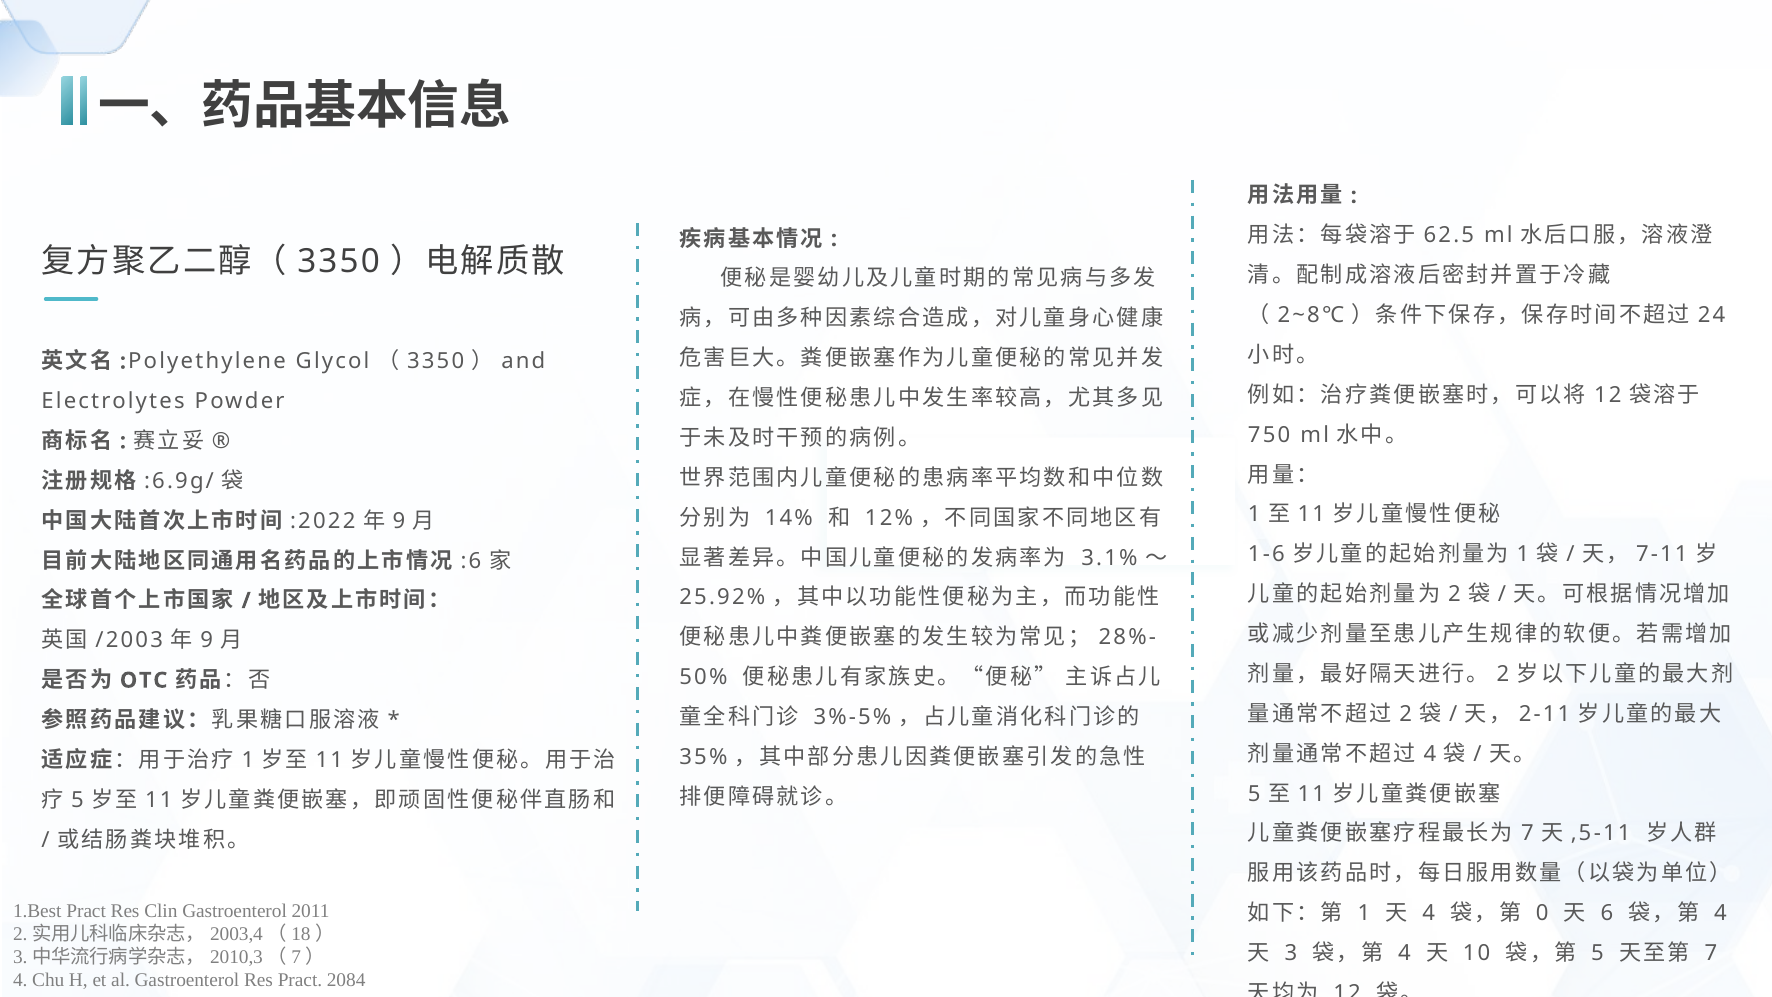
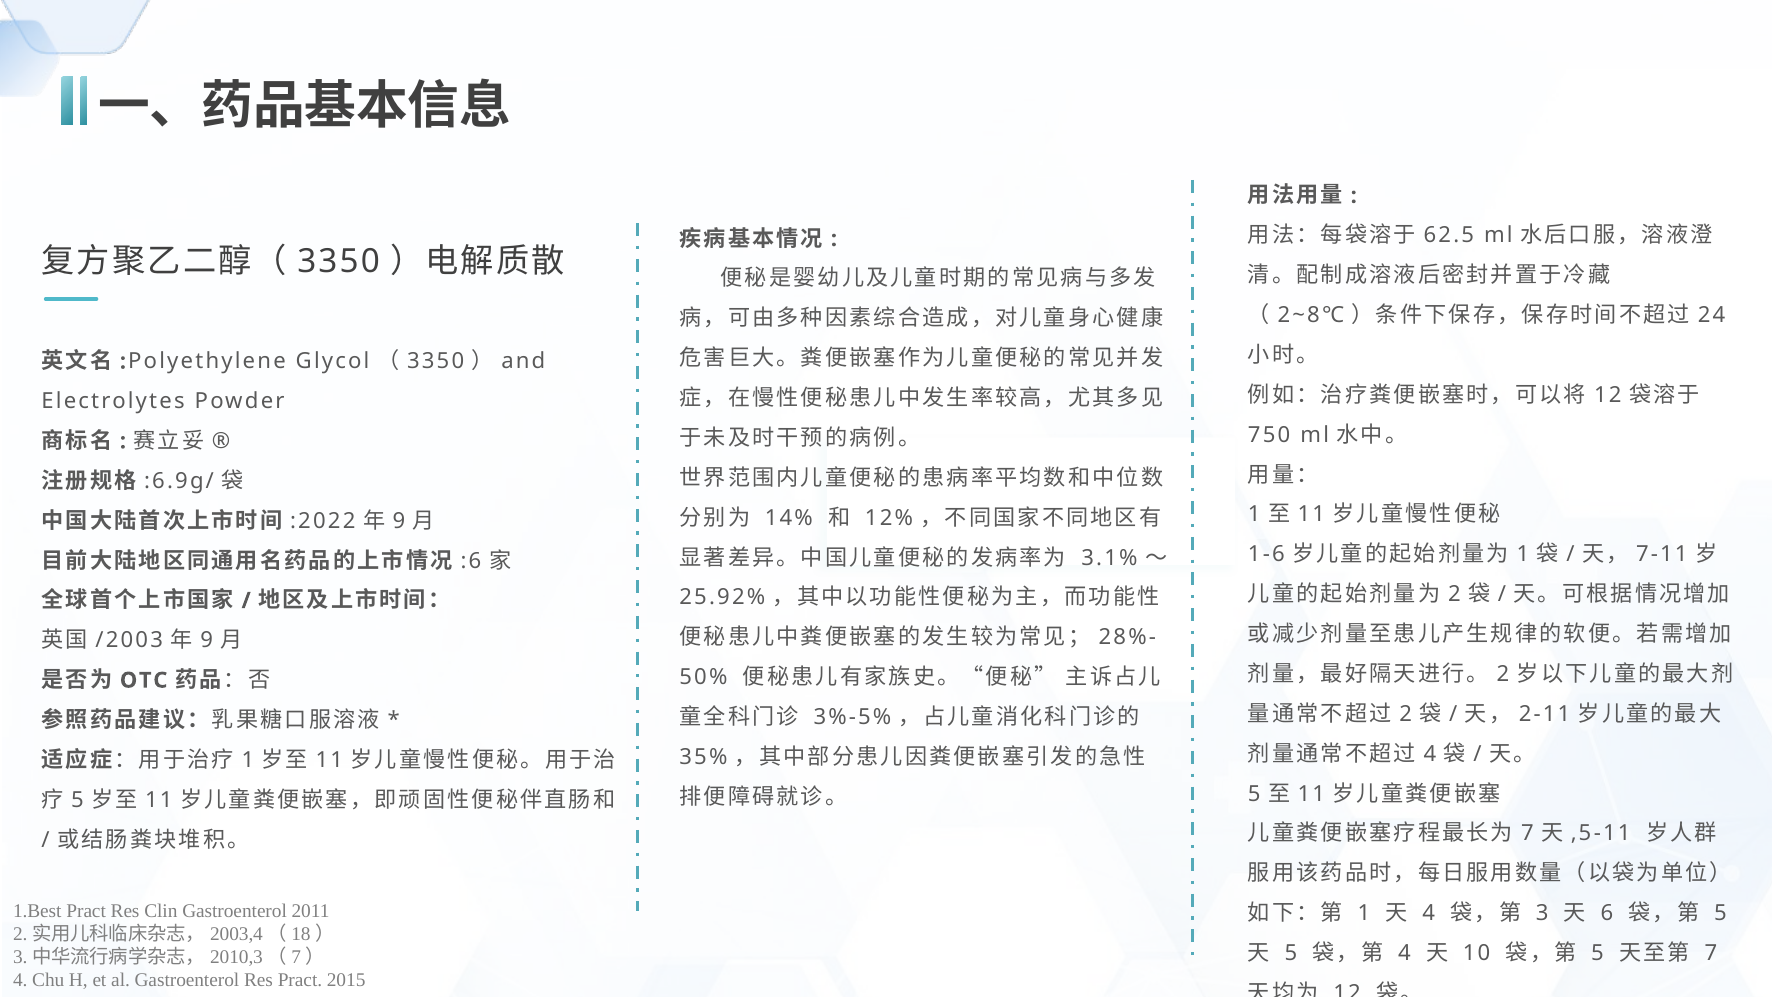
0: 0 -> 3 (1542, 913)
4: 4 -> 5 (1720, 913)
3: 3 -> 5 (1291, 953)
2084: 2084 -> 2015 (346, 980)
